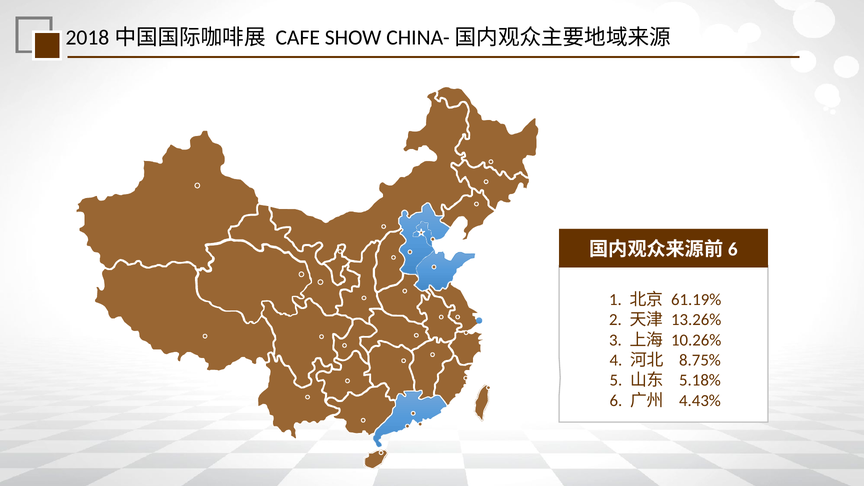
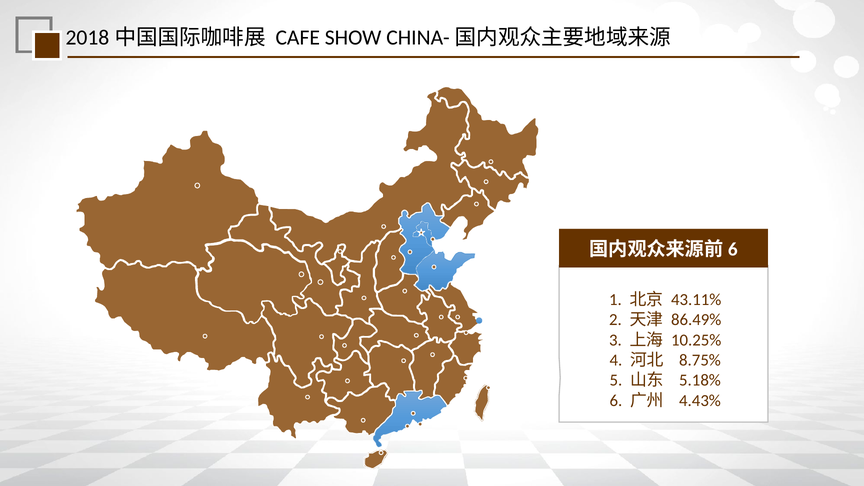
61.19%: 61.19% -> 43.11% (696, 300)
13.26%: 13.26% -> 86.49% (696, 320)
10.26%: 10.26% -> 10.25% (696, 340)
